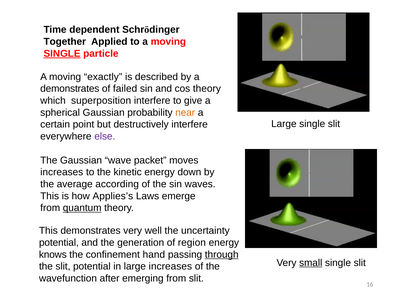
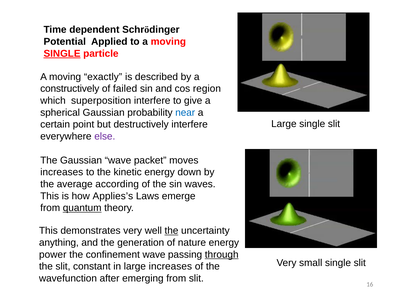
Together: Together -> Potential (65, 42)
demonstrates: demonstrates -> constructively (70, 89)
cos theory: theory -> region (207, 89)
near colour: orange -> blue (185, 112)
the underline: none -> present (171, 230)
potential: potential -> anything (59, 242)
region: region -> nature (192, 242)
knows: knows -> power (53, 254)
confinement hand: hand -> wave (154, 254)
small underline: present -> none (311, 263)
slit potential: potential -> constant (92, 266)
